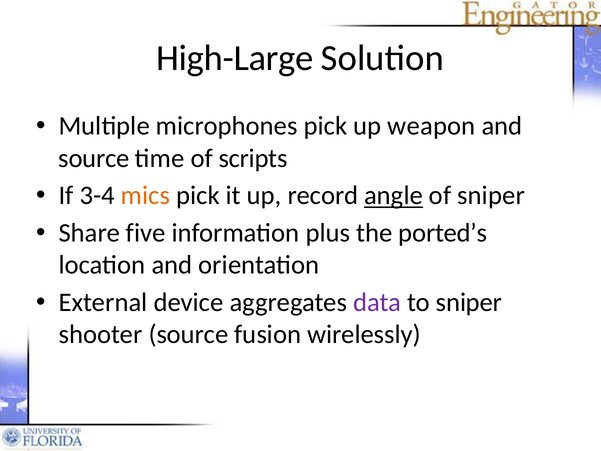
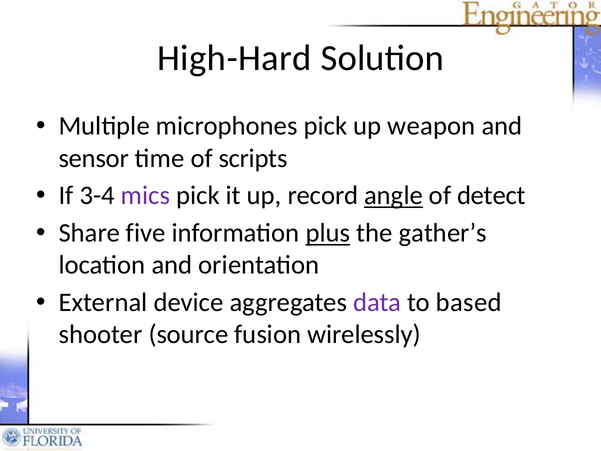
High-Large: High-Large -> High-Hard (234, 58)
source: source -> sensor (94, 158)
mics colour: orange -> purple (145, 196)
of sniper: sniper -> detect (491, 196)
plus underline: none -> present (328, 233)
ported’s: ported’s -> gather’s (443, 233)
to sniper: sniper -> based (469, 302)
